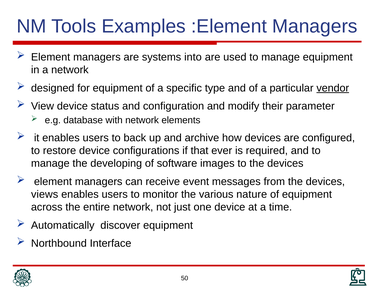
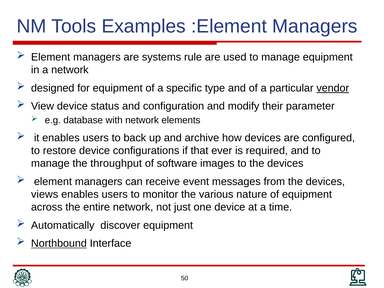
into: into -> rule (193, 57)
developing: developing -> throughput (116, 163)
Northbound underline: none -> present (59, 243)
